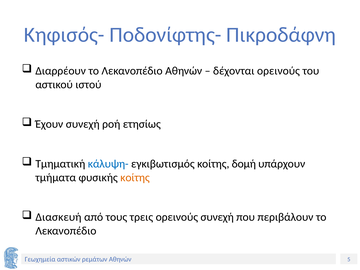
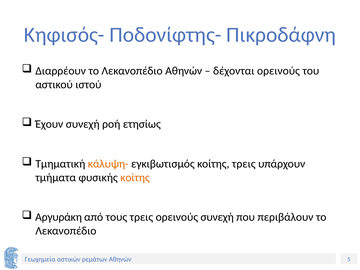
κάλυψη- colour: blue -> orange (108, 164)
κοίτης δομή: δομή -> τρεις (244, 164)
Διασκευή: Διασκευή -> Αργυράκη (59, 217)
